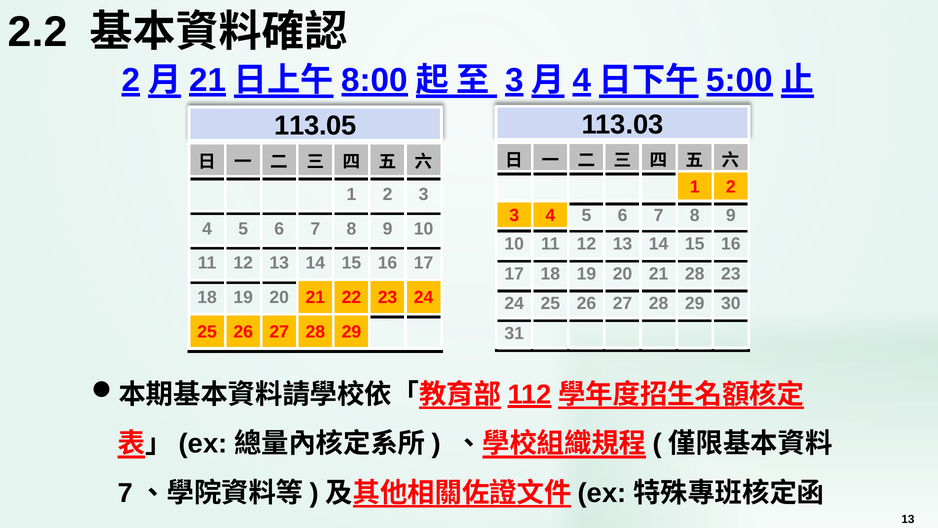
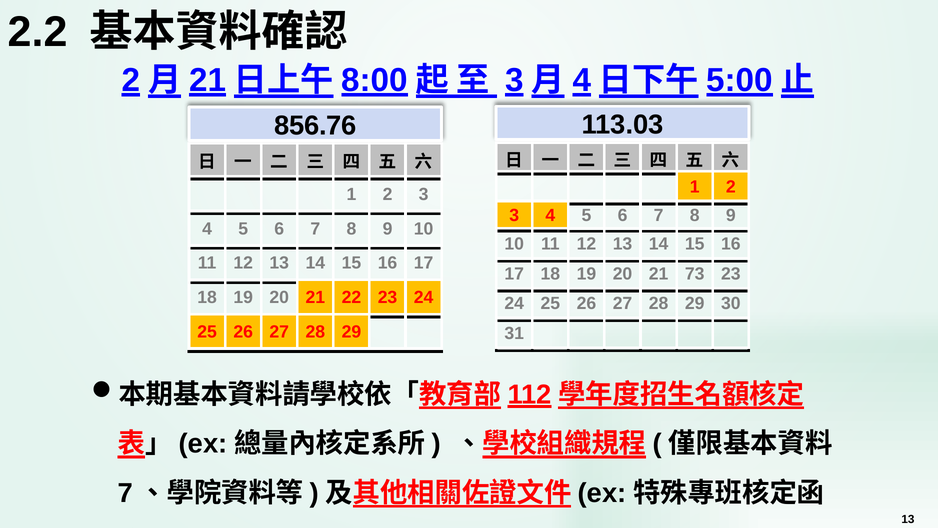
113.05: 113.05 -> 856.76 (315, 126)
21 28: 28 -> 73 (695, 274)
